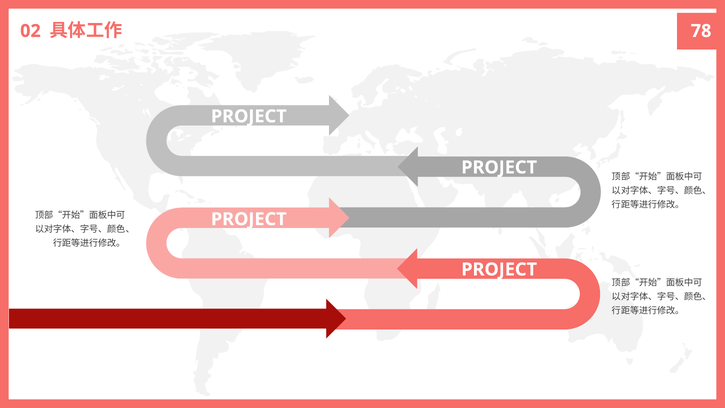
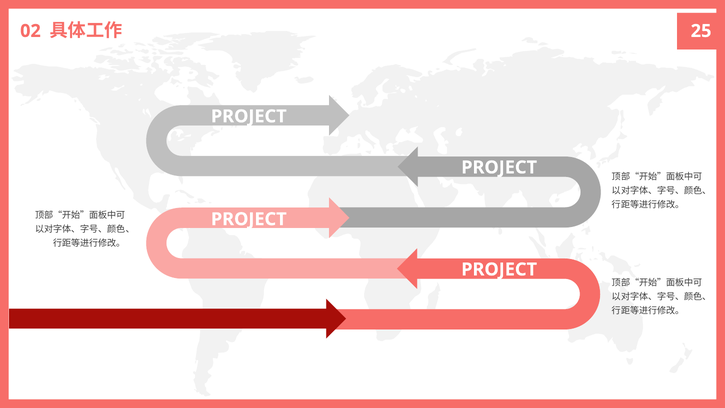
78: 78 -> 25 (701, 31)
